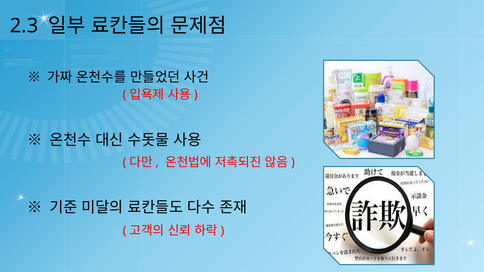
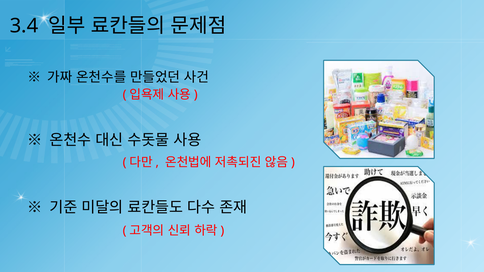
2.3: 2.3 -> 3.4 (24, 26)
